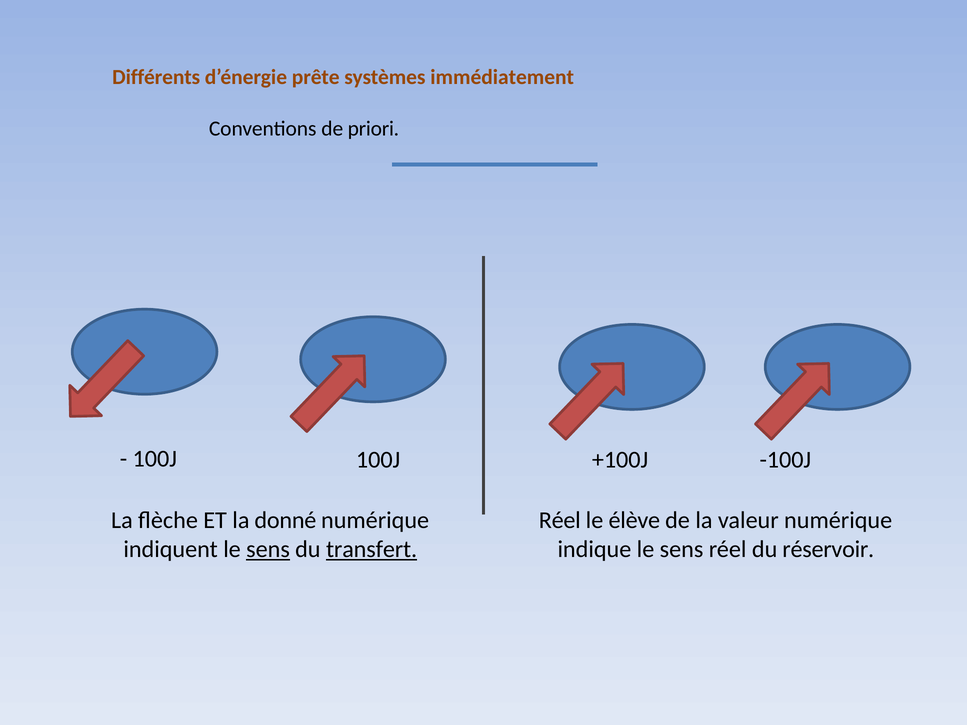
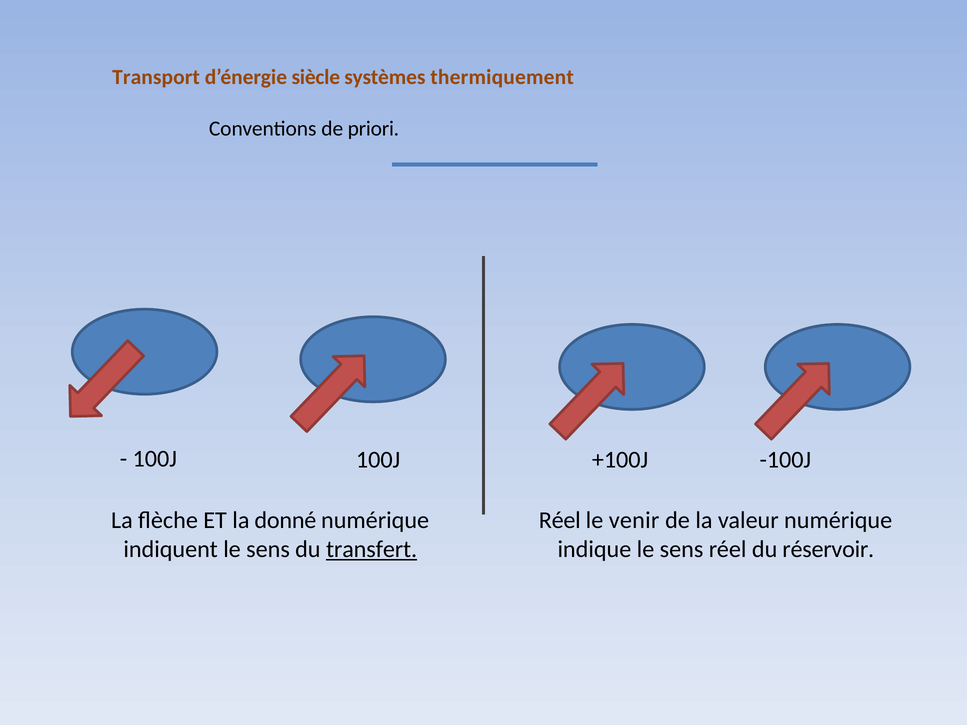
Différents: Différents -> Transport (156, 77)
prête: prête -> siècle (316, 77)
immédiatement: immédiatement -> thermiquement (502, 77)
élève: élève -> venir (634, 521)
sens underline: present -> none (268, 550)
